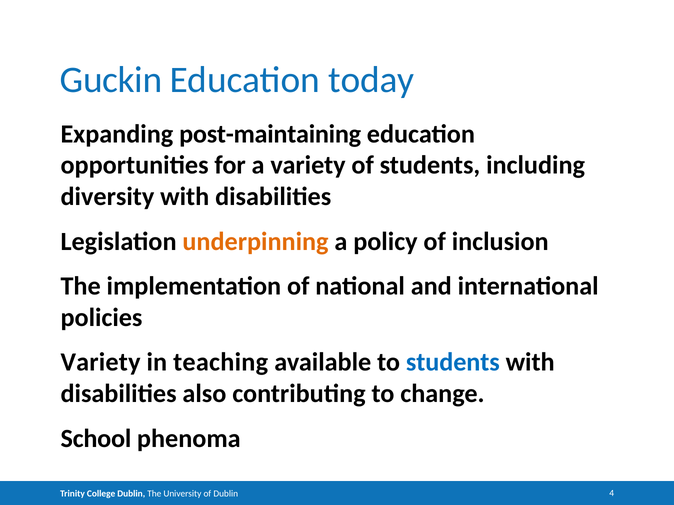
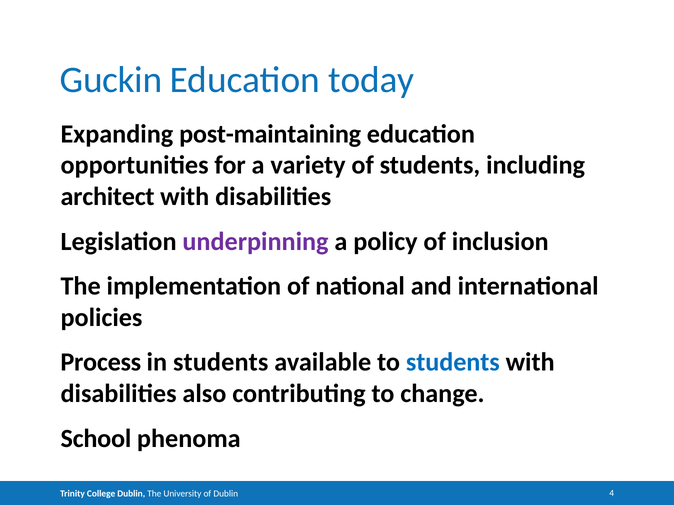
diversity: diversity -> architect (108, 197)
underpinning colour: orange -> purple (255, 242)
Variety: Variety -> Process (101, 363)
in teaching: teaching -> students (221, 363)
